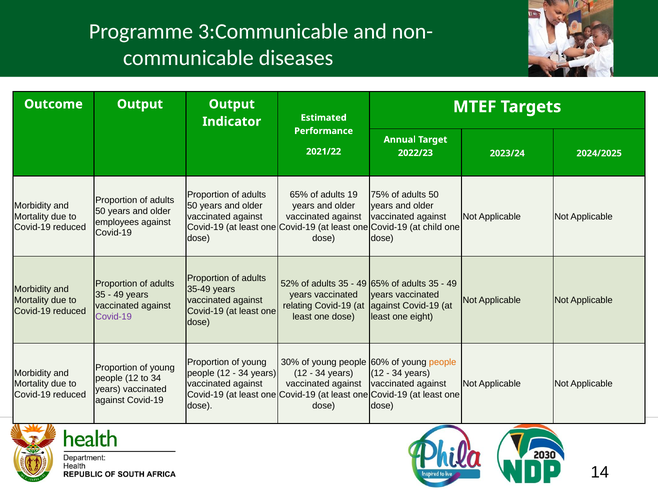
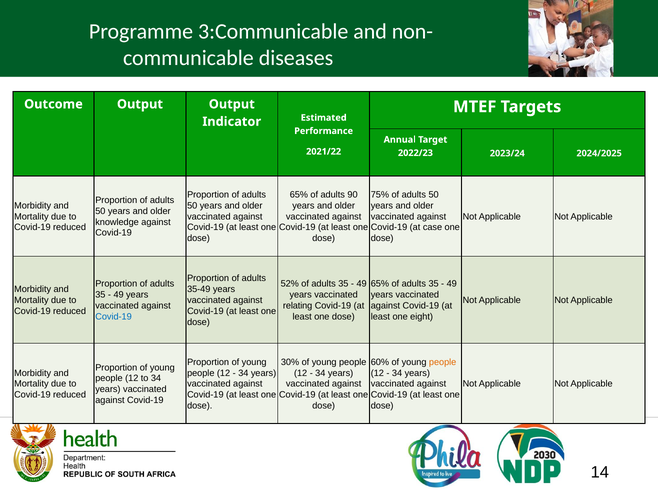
19: 19 -> 90 (353, 195)
employees: employees -> knowledge (117, 222)
child: child -> case (433, 227)
Covid-19 colour: purple -> blue (114, 316)
